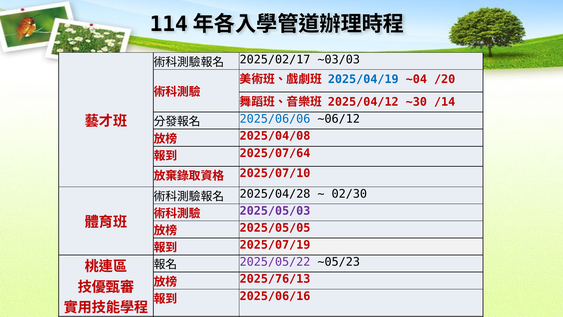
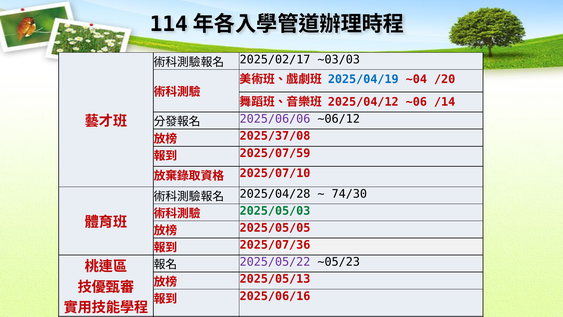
~30: ~30 -> ~06 (416, 102)
2025/06/06 colour: blue -> purple (275, 119)
2025/04/08: 2025/04/08 -> 2025/37/08 (275, 136)
2025/07/64: 2025/07/64 -> 2025/07/59 (275, 153)
02/30: 02/30 -> 74/30 (349, 194)
2025/05/03 colour: purple -> green (275, 211)
2025/07/19: 2025/07/19 -> 2025/07/36 (275, 245)
2025/76/13: 2025/76/13 -> 2025/05/13 (275, 279)
